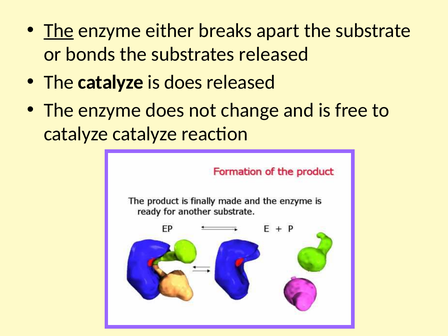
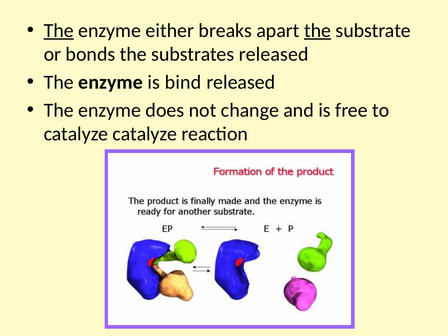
the underline: none -> present (318, 31)
catalyze: catalyze -> enzyme (111, 82)
is does: does -> bind (183, 82)
